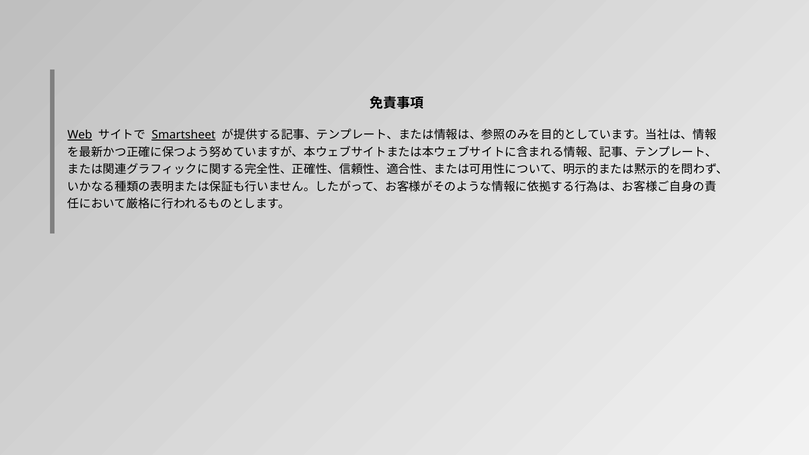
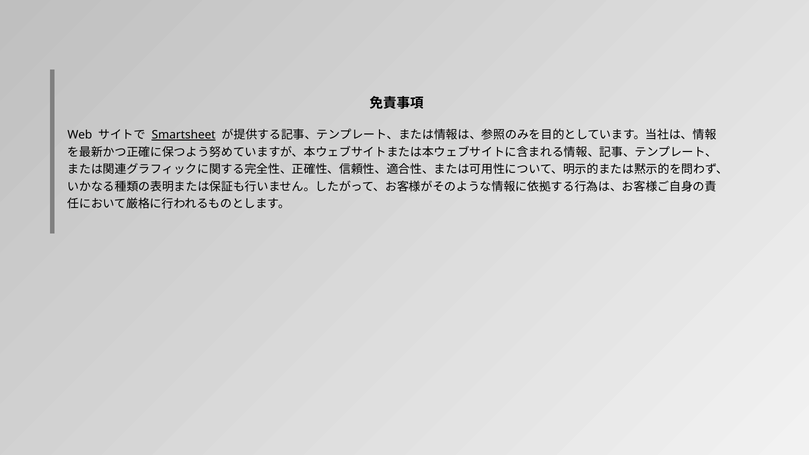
Web underline: present -> none (80, 135)
